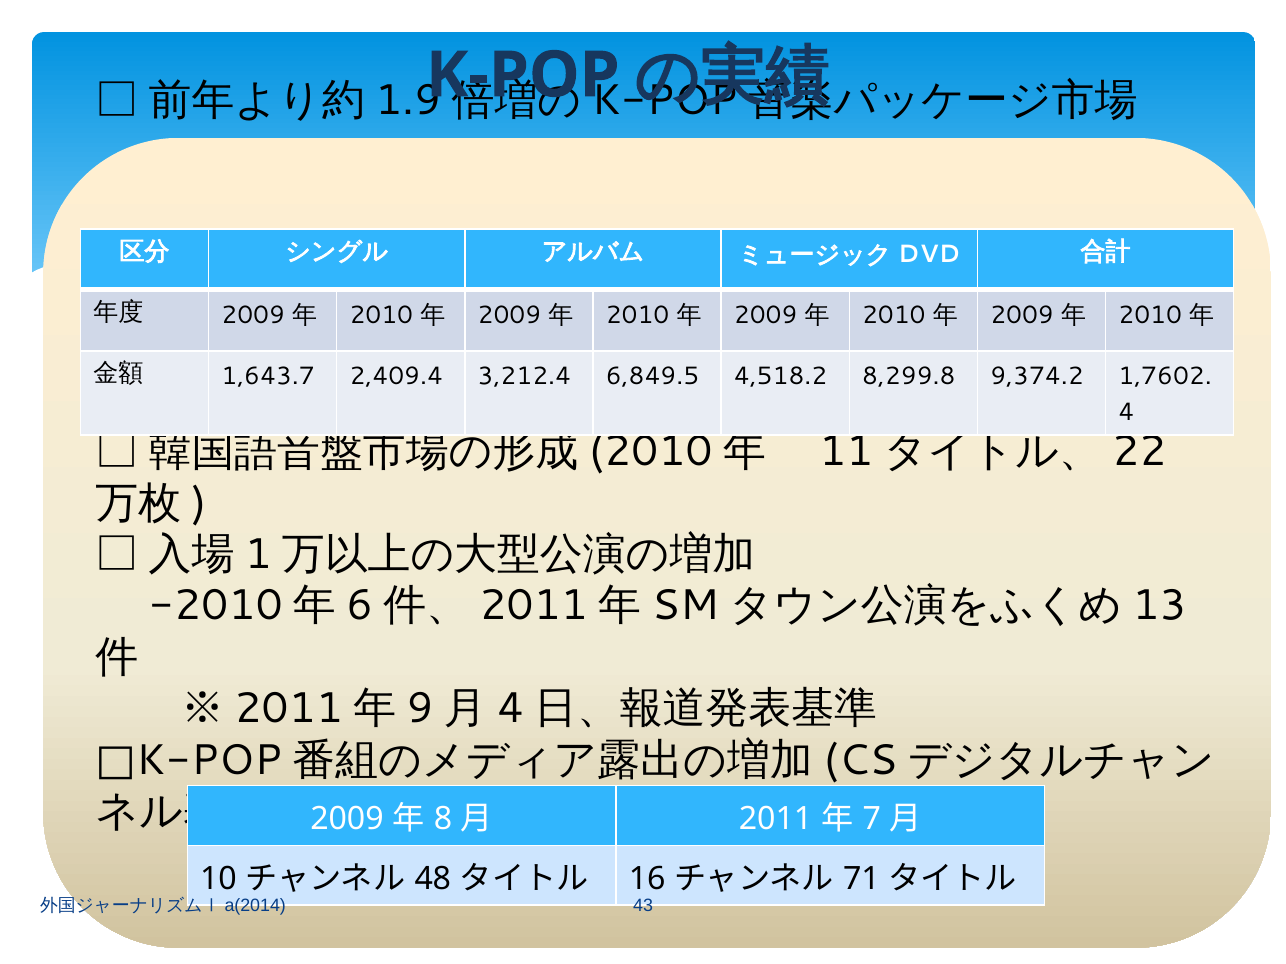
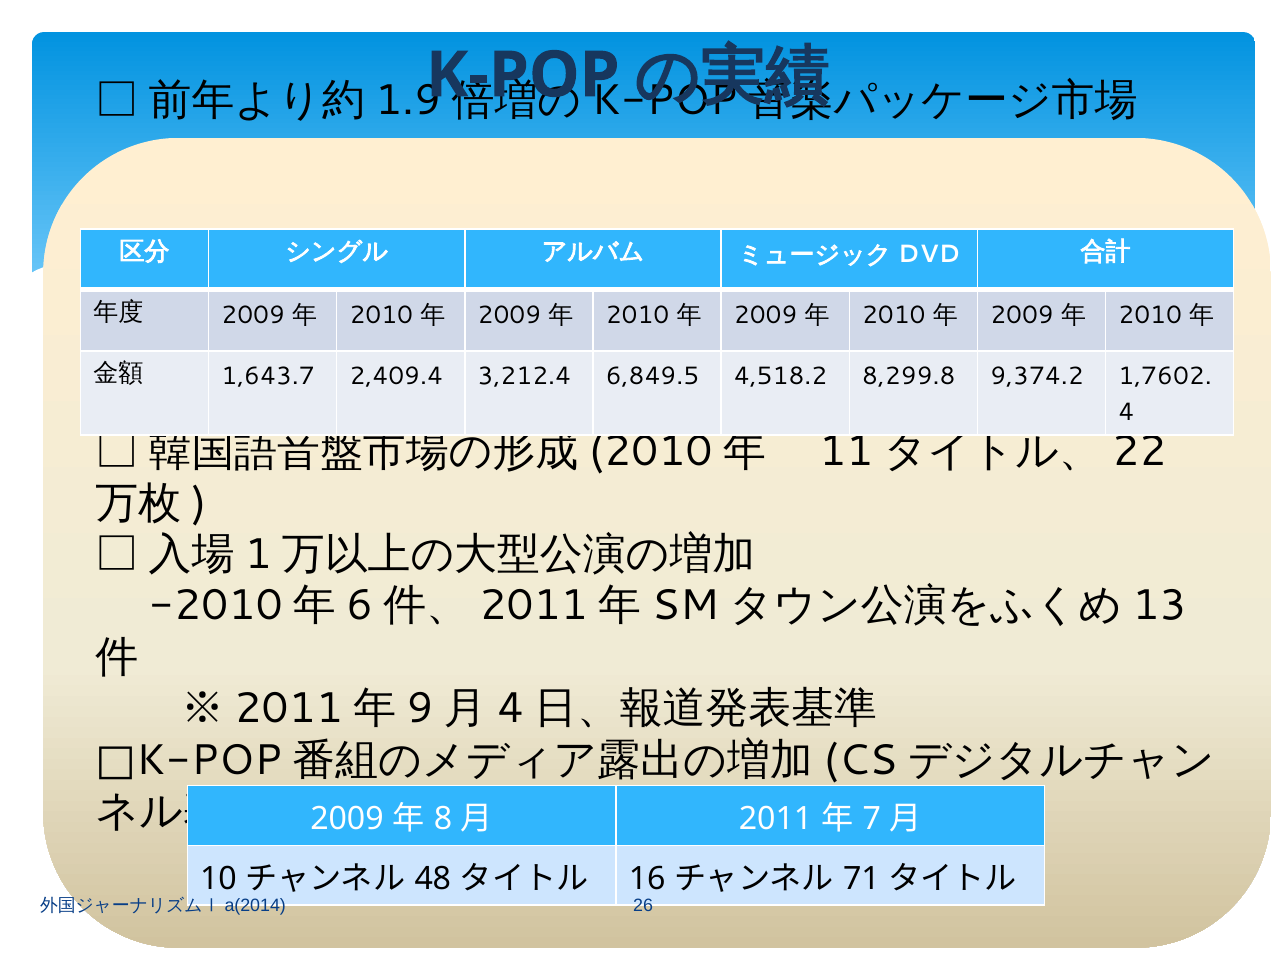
43: 43 -> 26 (643, 906)
